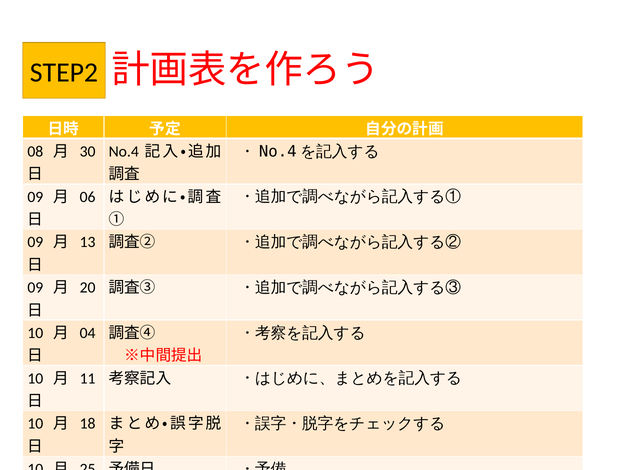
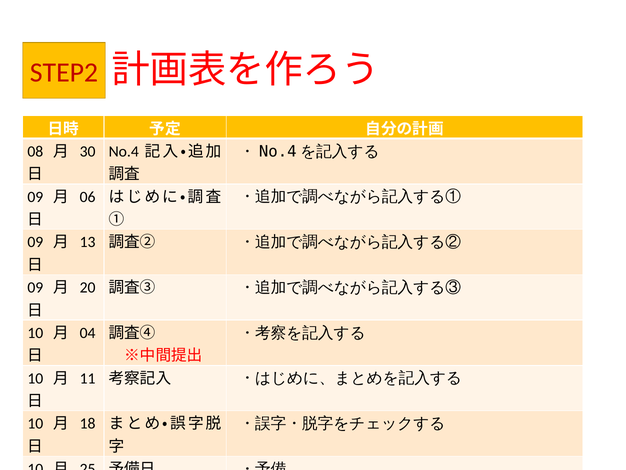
STEP2 colour: black -> red (64, 72)
